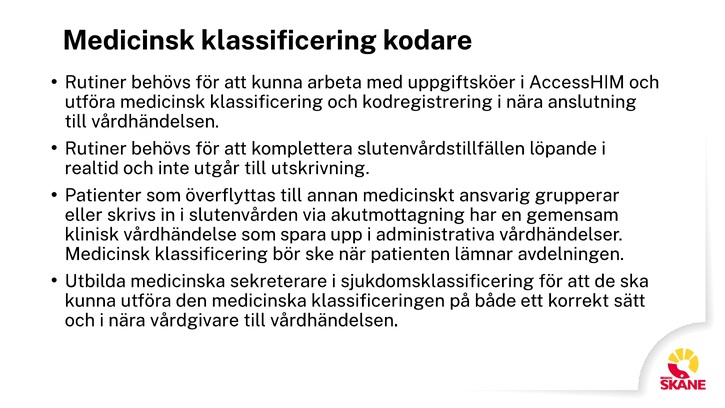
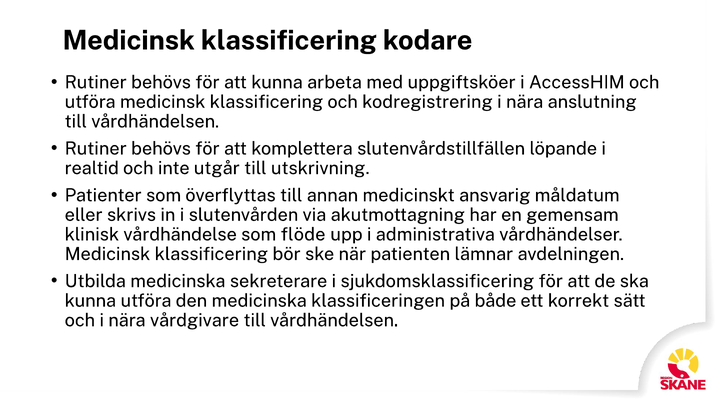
grupperar: grupperar -> måldatum (577, 195)
spara: spara -> flöde (303, 234)
